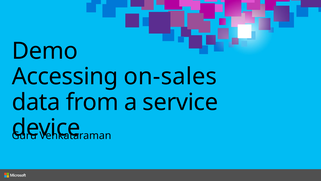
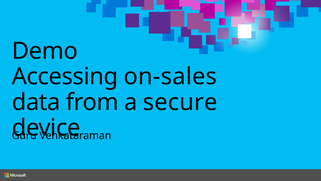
service: service -> secure (180, 102)
